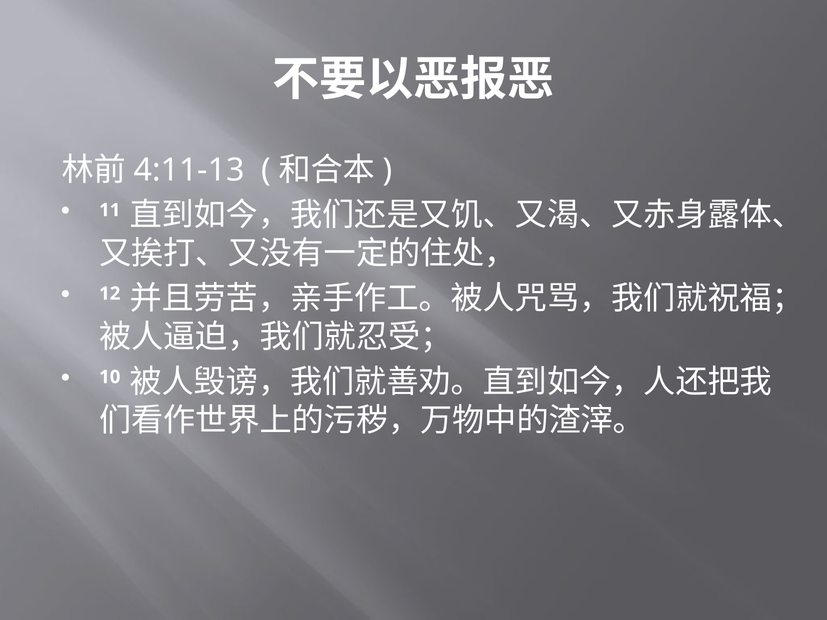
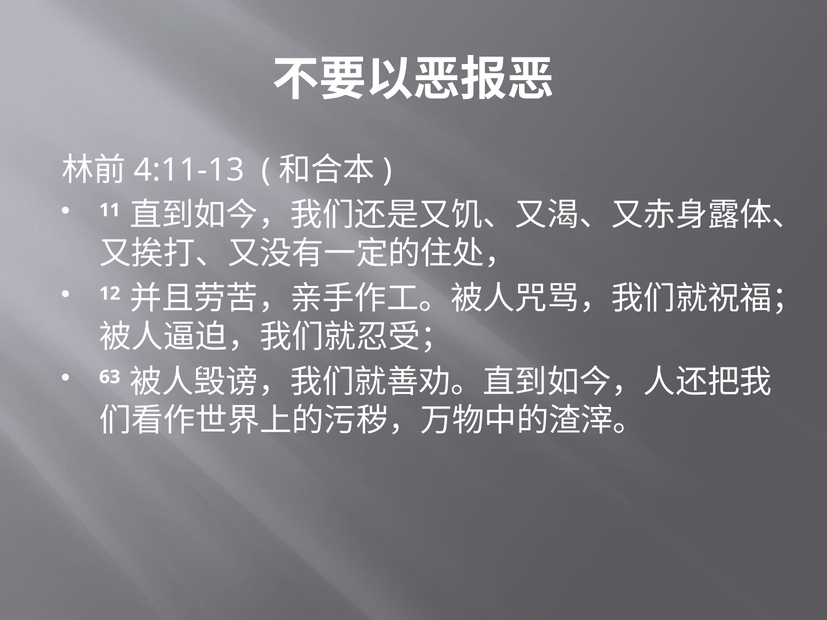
10: 10 -> 63 (110, 377)
